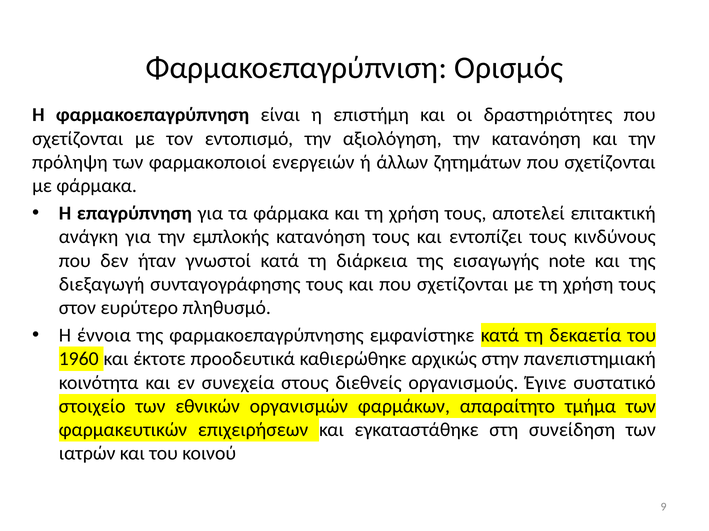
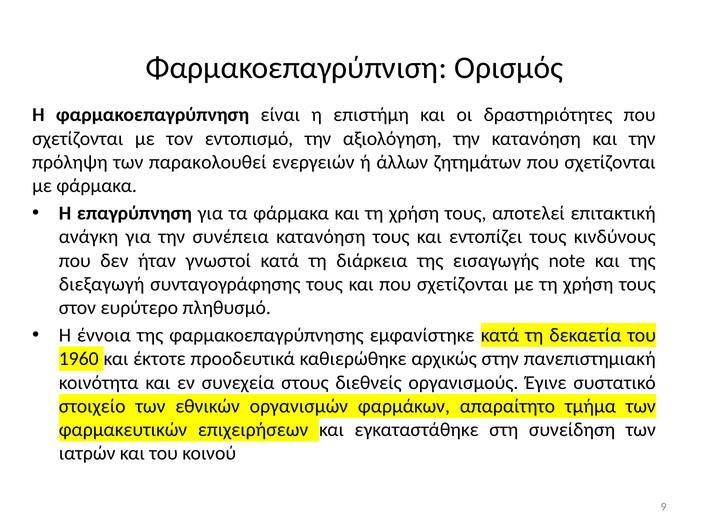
φαρμακοποιοί: φαρμακοποιοί -> παρακολουθεί (208, 162)
εμπλοκής: εμπλοκής -> συνέπεια (231, 237)
